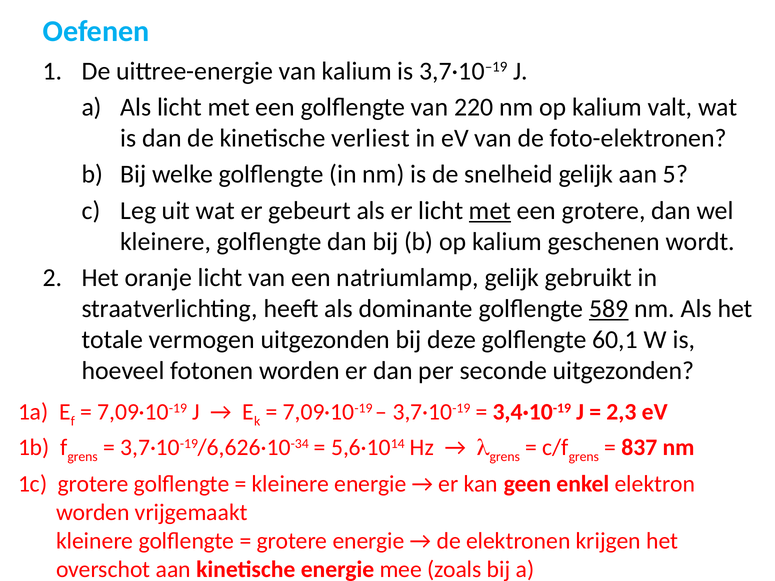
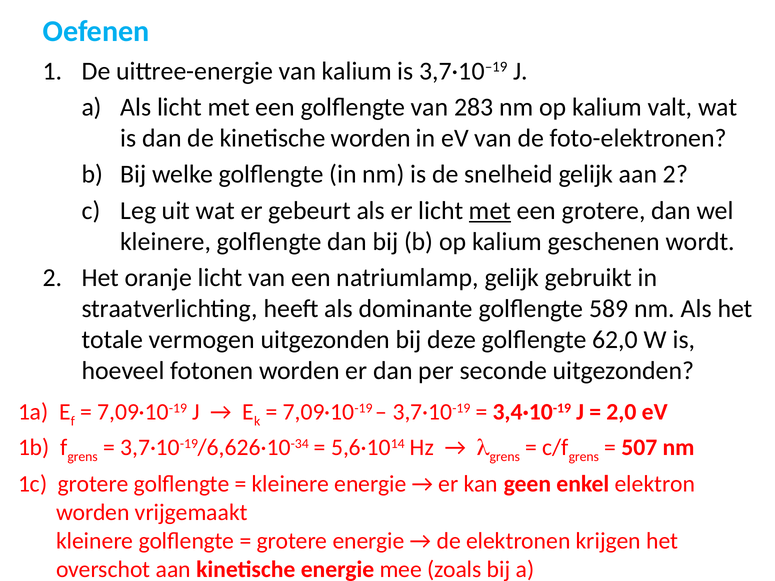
220: 220 -> 283 (474, 107)
kinetische verliest: verliest -> worden (371, 138)
aan 5: 5 -> 2 (675, 174)
589 underline: present -> none (609, 309)
60,1: 60,1 -> 62,0 (615, 340)
2,3: 2,3 -> 2,0 (621, 412)
837: 837 -> 507 (639, 448)
